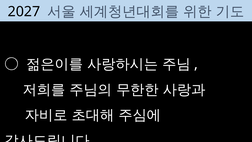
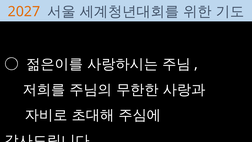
2027 colour: black -> orange (24, 12)
